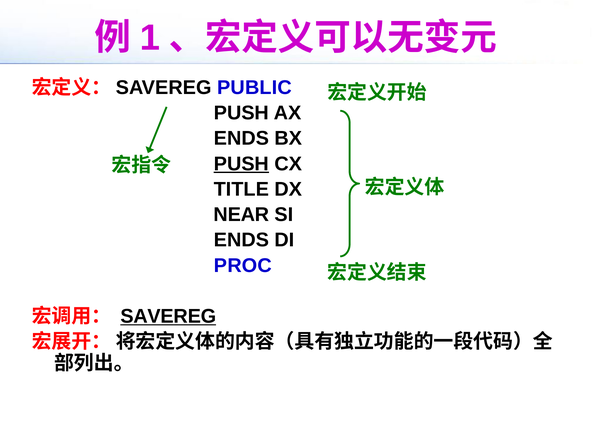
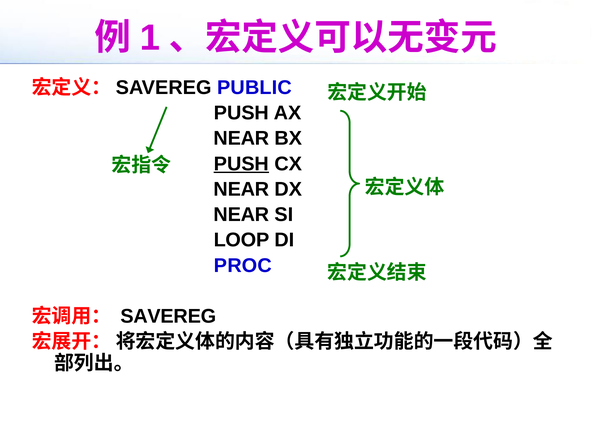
ENDS: ENDS -> NEAR (241, 138)
TITLE: TITLE -> NEAR (241, 189)
ENDS: ENDS -> LOOP (241, 240)
SAVEREG underline: present -> none (168, 316)
